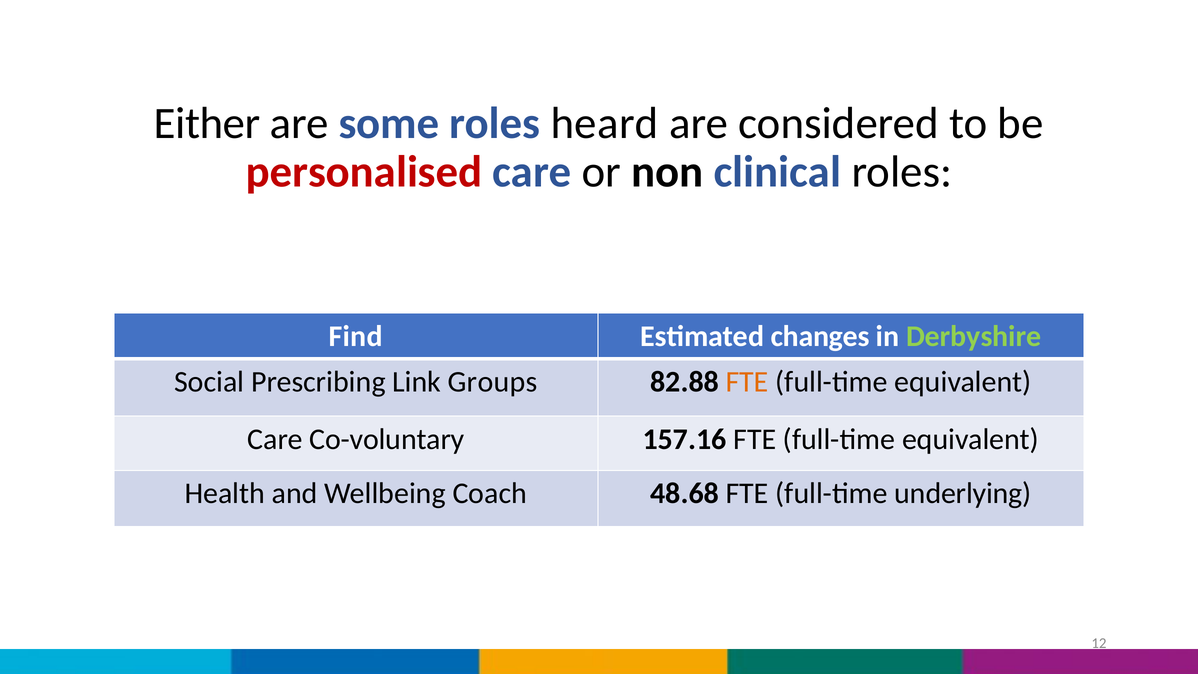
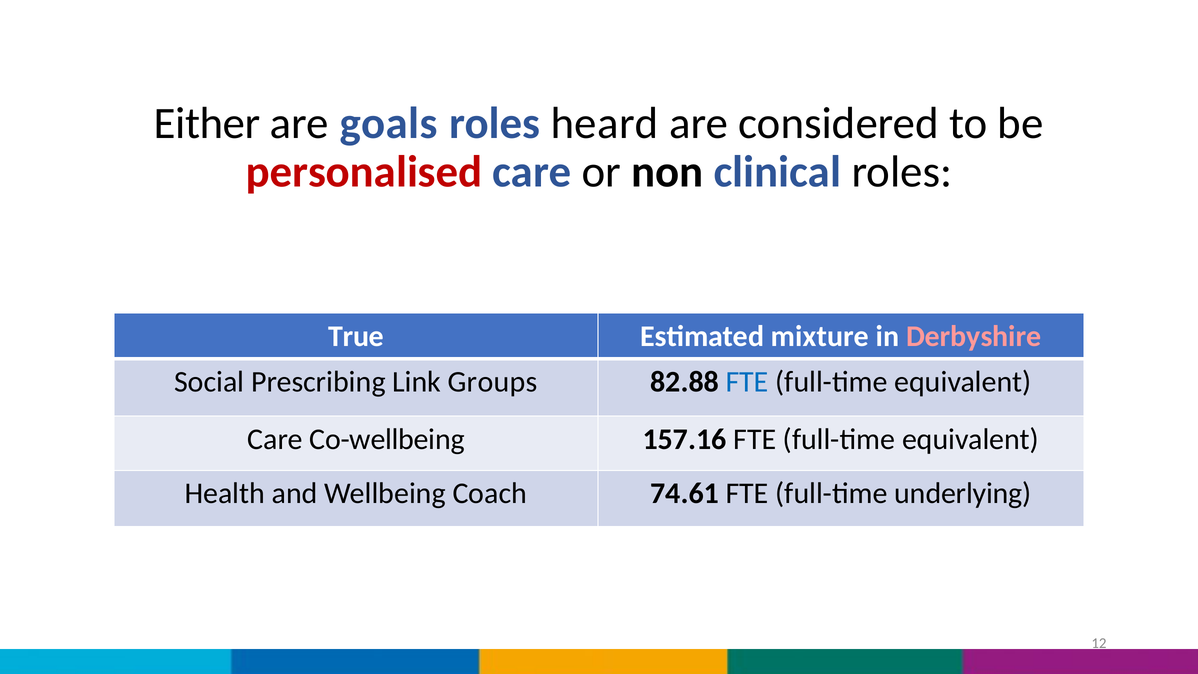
some: some -> goals (389, 123)
Find: Find -> True (356, 336)
changes: changes -> mixture (820, 336)
Derbyshire colour: light green -> pink (974, 336)
FTE colour: orange -> blue (747, 382)
Co-voluntary: Co-voluntary -> Co-wellbeing (387, 439)
48.68: 48.68 -> 74.61 (685, 493)
